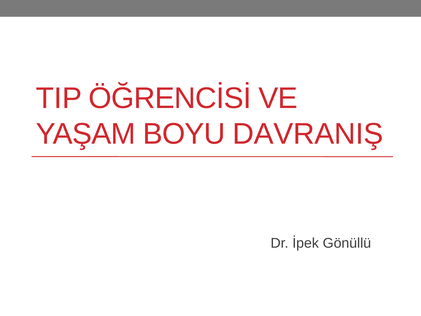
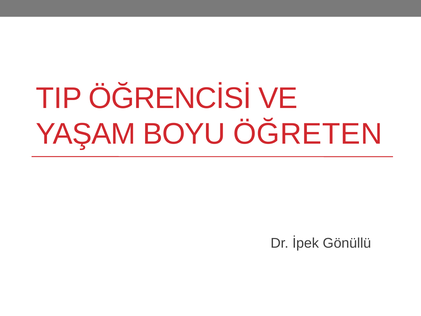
DAVRANIŞ: DAVRANIŞ -> ÖĞRETEN (308, 134)
